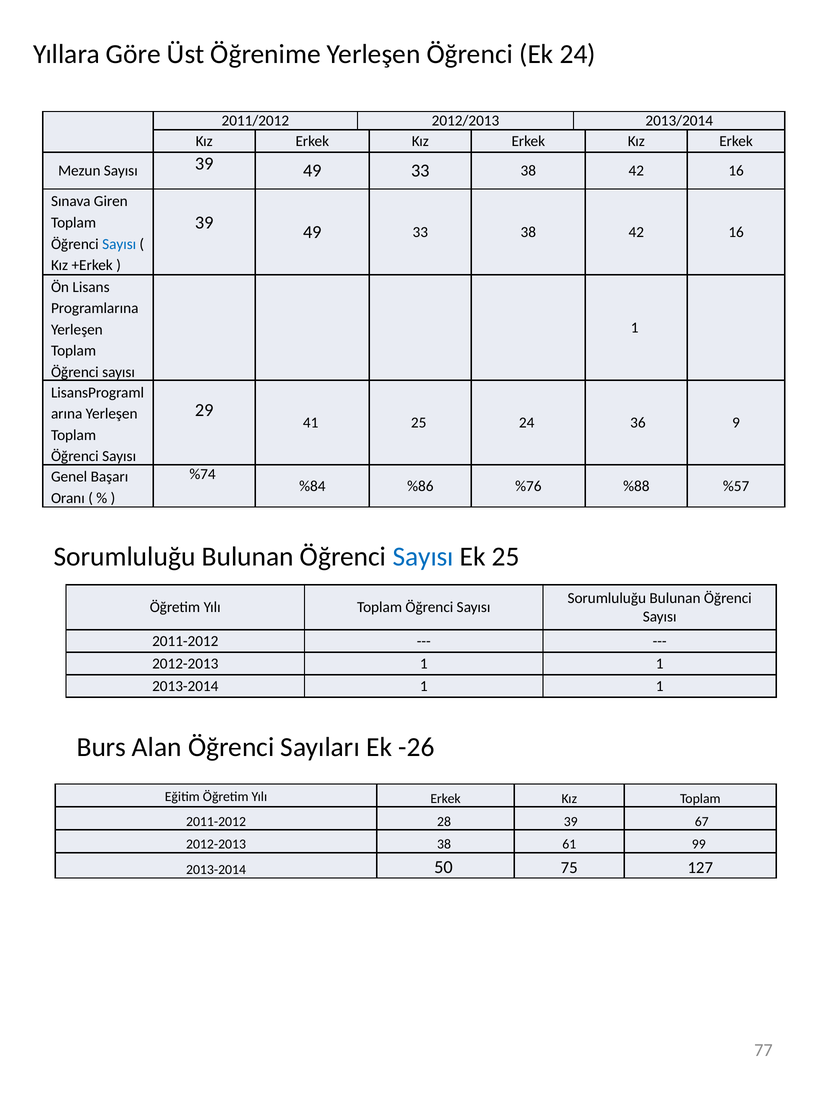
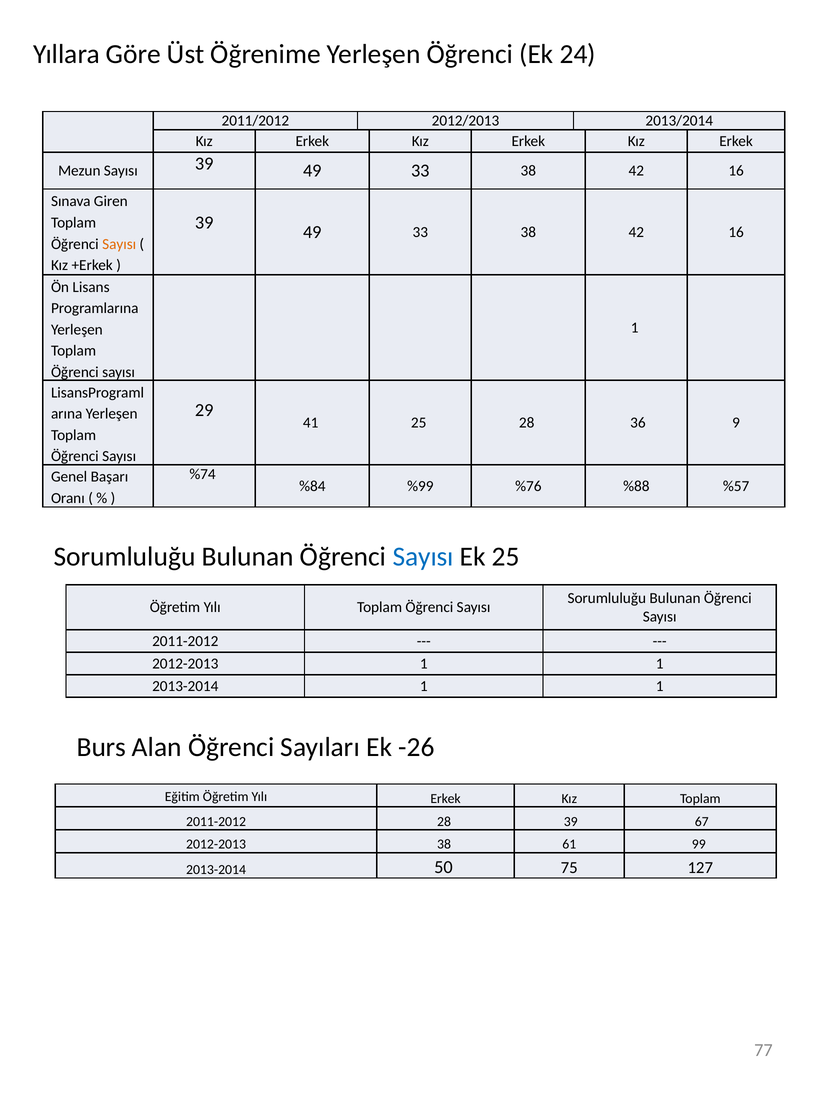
Sayısı colour: blue -> orange (119, 244)
25 24: 24 -> 28 (527, 423)
%86: %86 -> %99 (420, 486)
